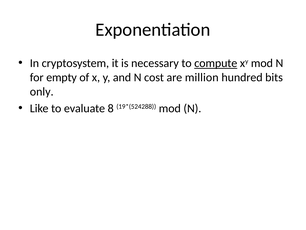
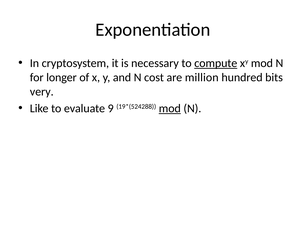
empty: empty -> longer (62, 77)
only: only -> very (42, 92)
8: 8 -> 9 (111, 108)
mod underline: none -> present (170, 108)
